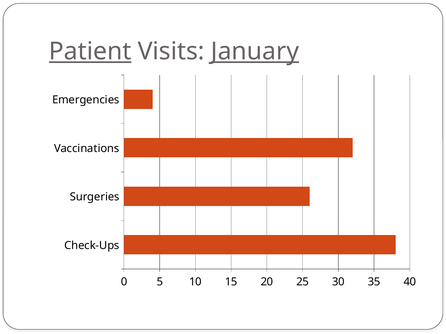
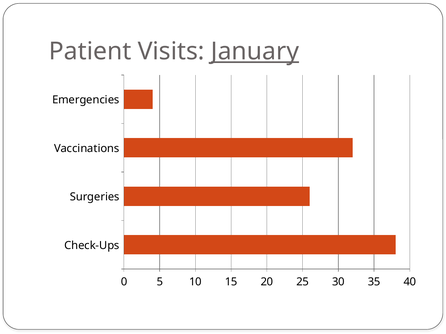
Patient underline: present -> none (90, 52)
